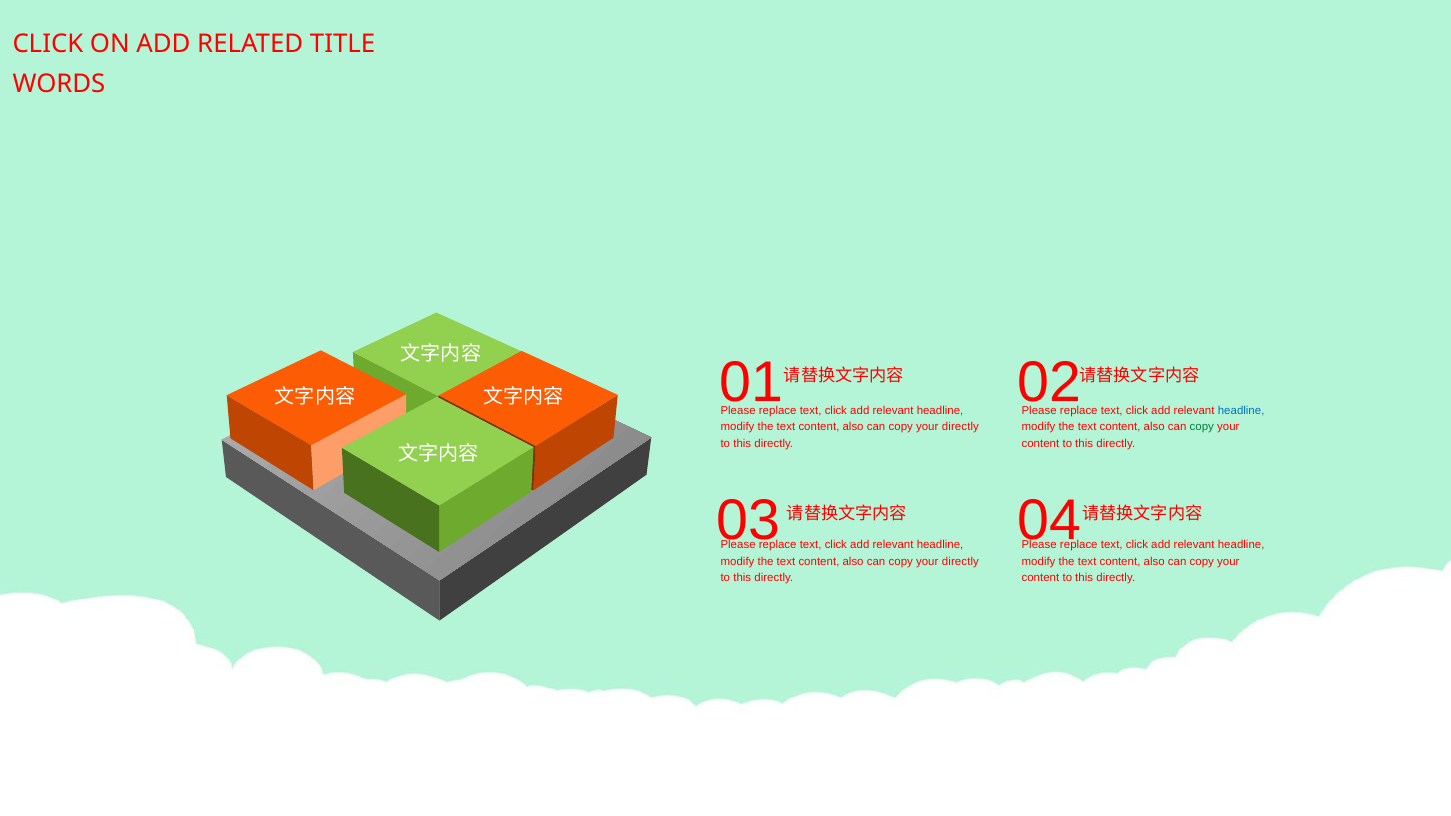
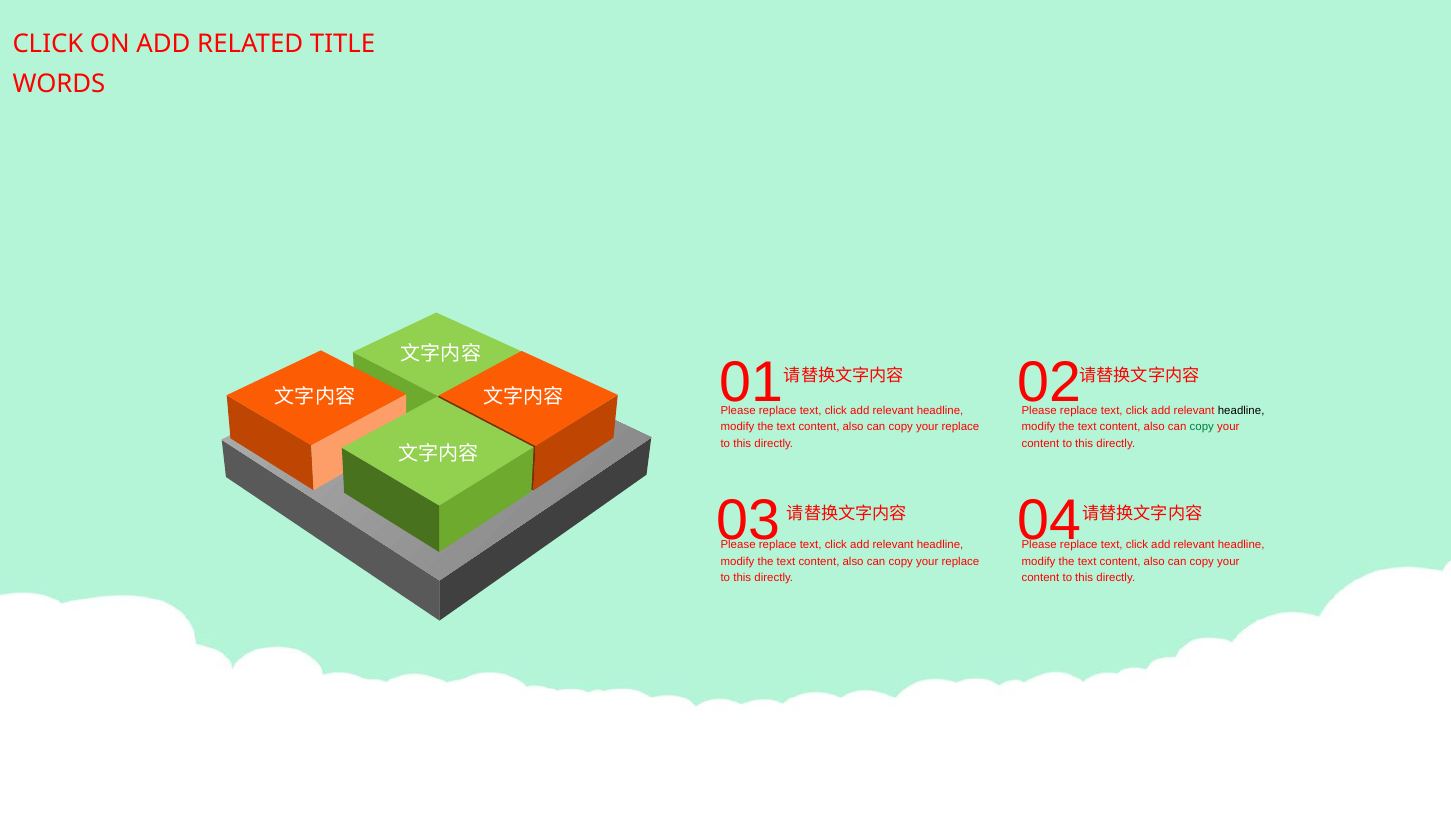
headline colour: blue -> black (1241, 410)
directly: directly -> replace (960, 427)
directly: directly -> replace (960, 562)
